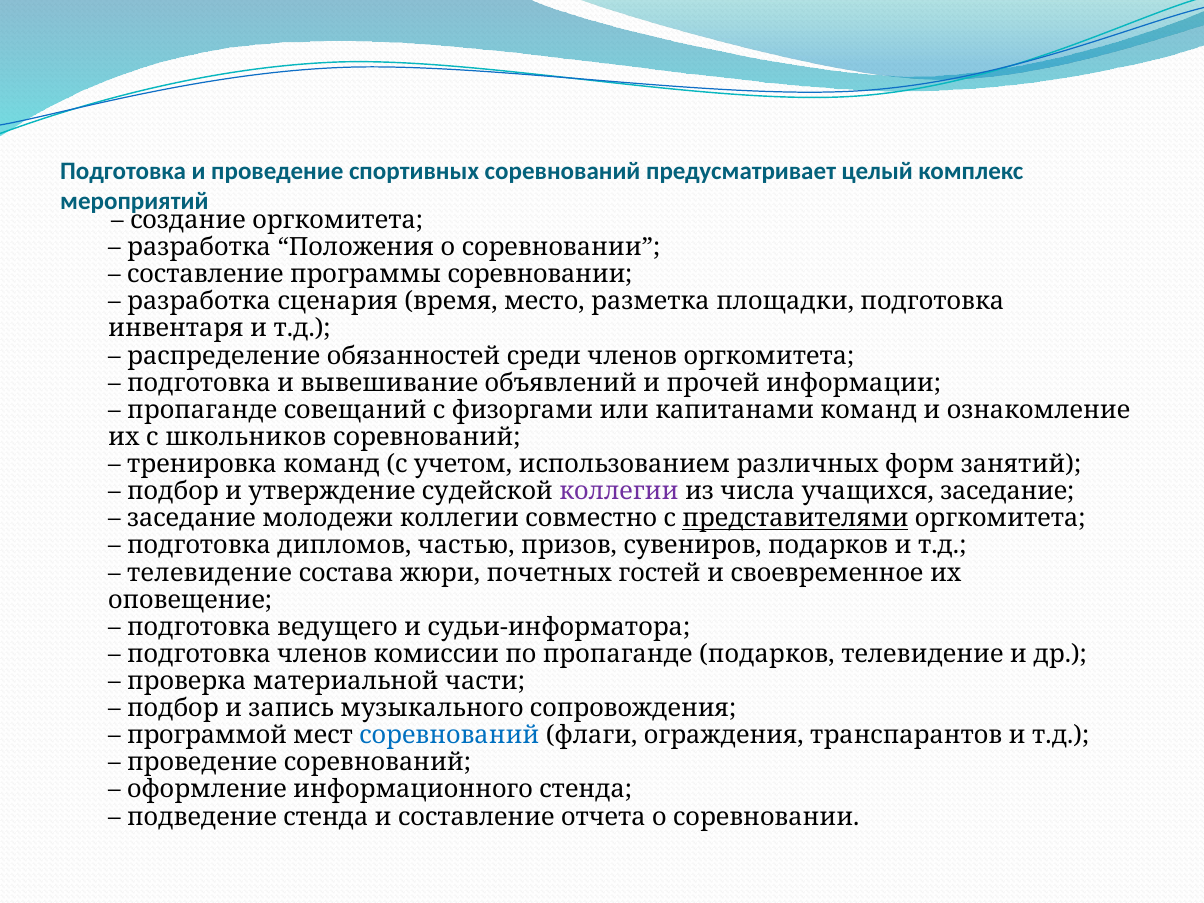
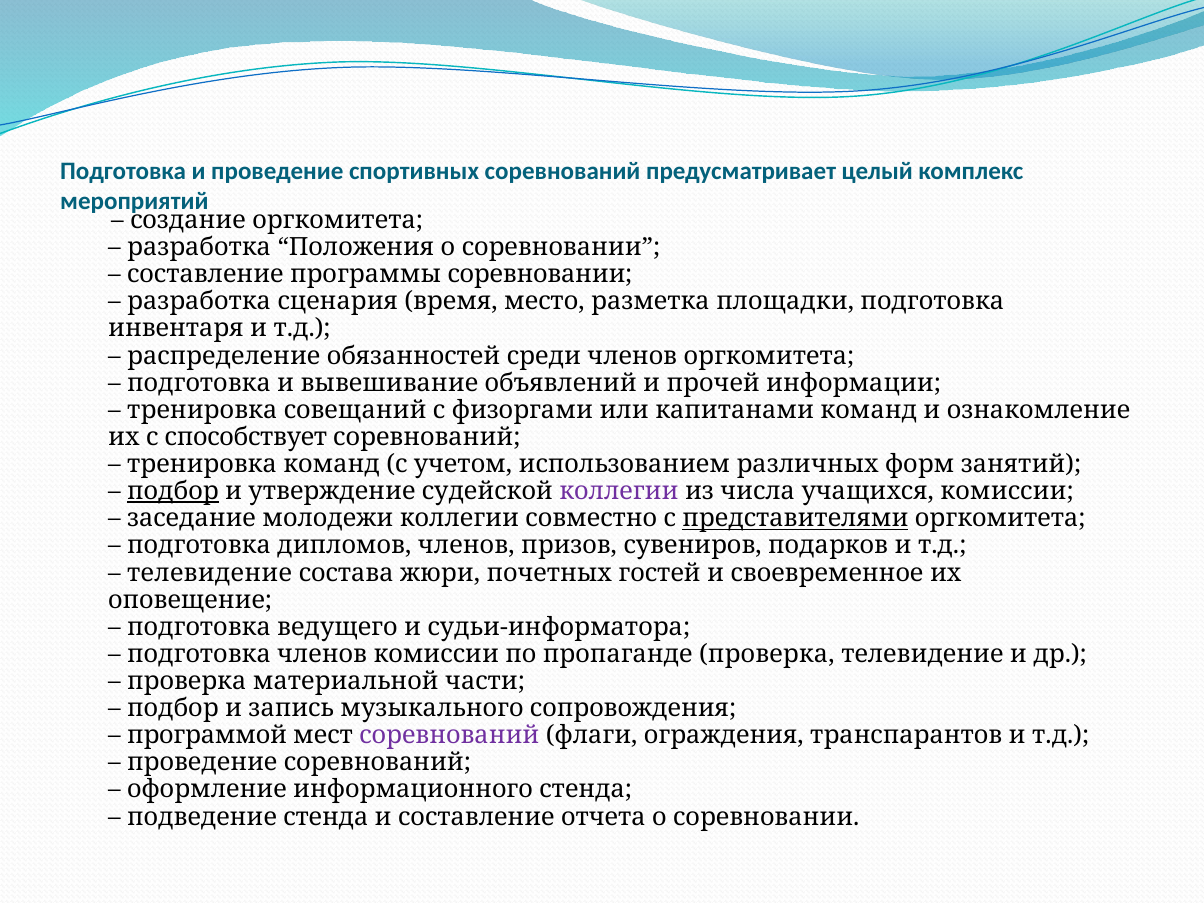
пропаганде: пропаганде -> тренировка (202, 410)
школьников: школьников -> способствует (246, 437)
подбор underline: none -> present (173, 491)
учащихся заседание: заседание -> комиссии (1007, 491)
дипломов частью: частью -> членов (466, 546)
пропаганде подарков: подарков -> проверка (767, 654)
соревнований colour: blue -> purple (449, 735)
